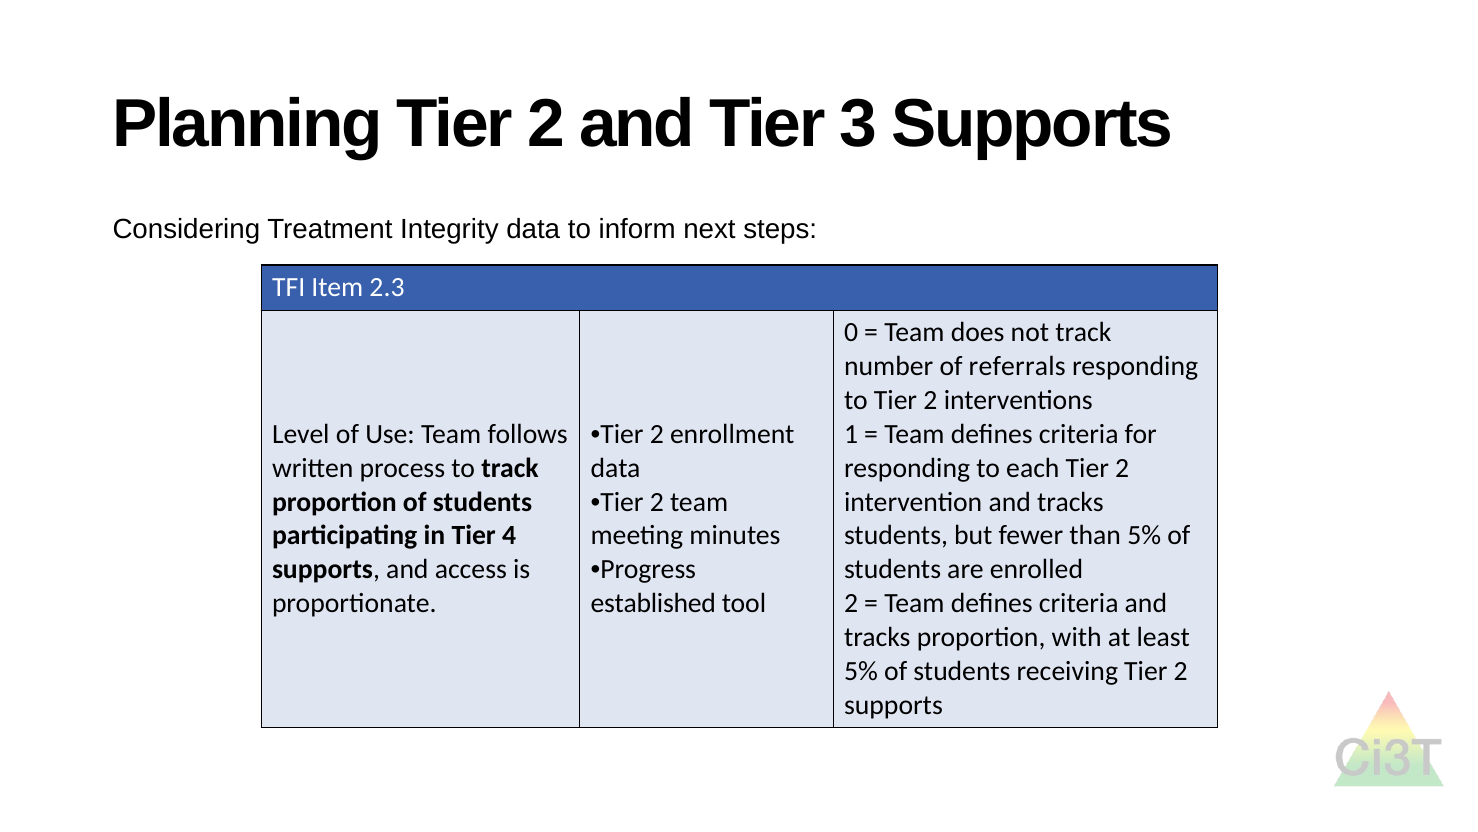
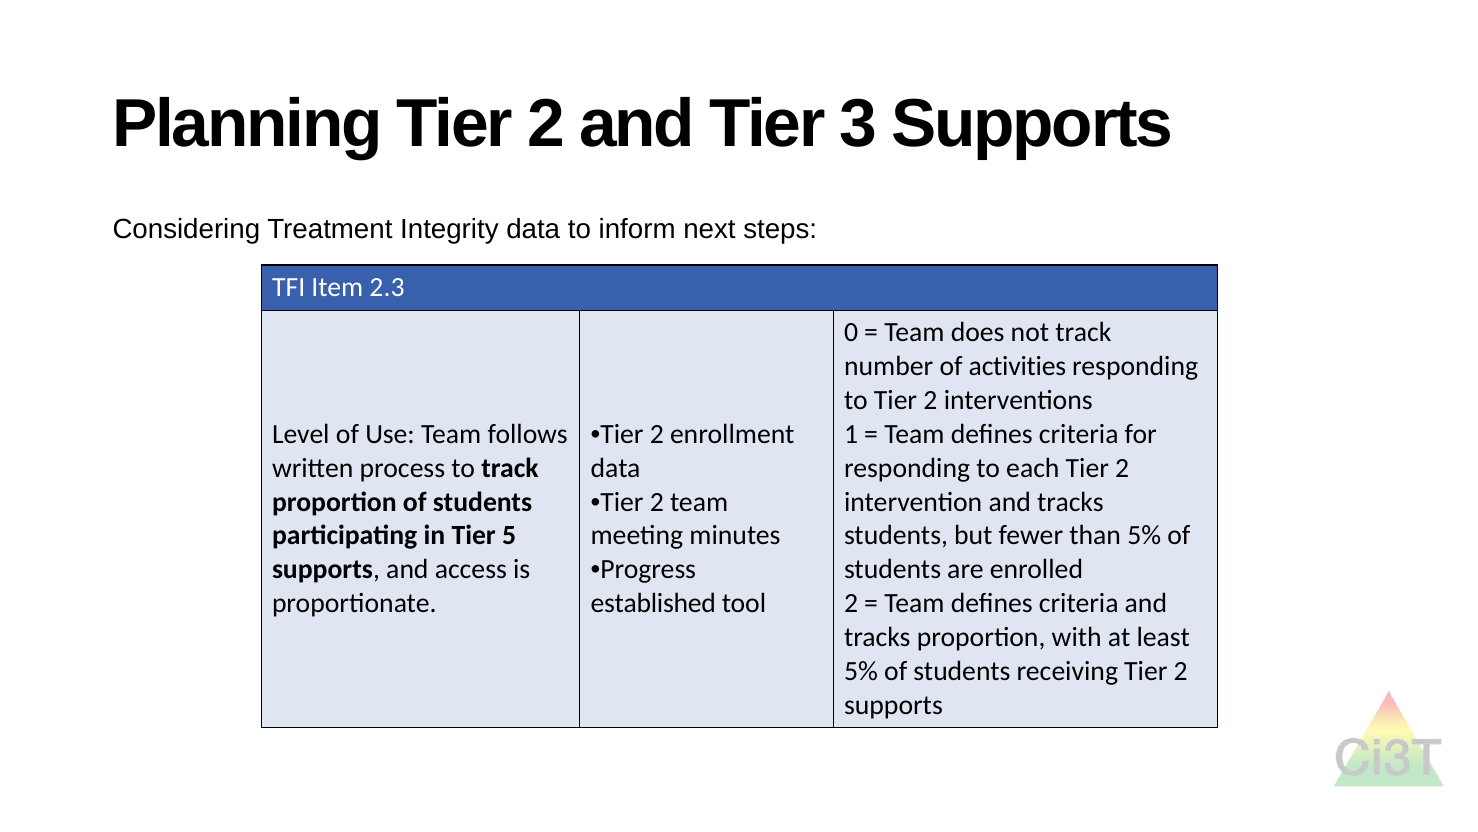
referrals: referrals -> activities (1017, 366)
4: 4 -> 5 (509, 535)
